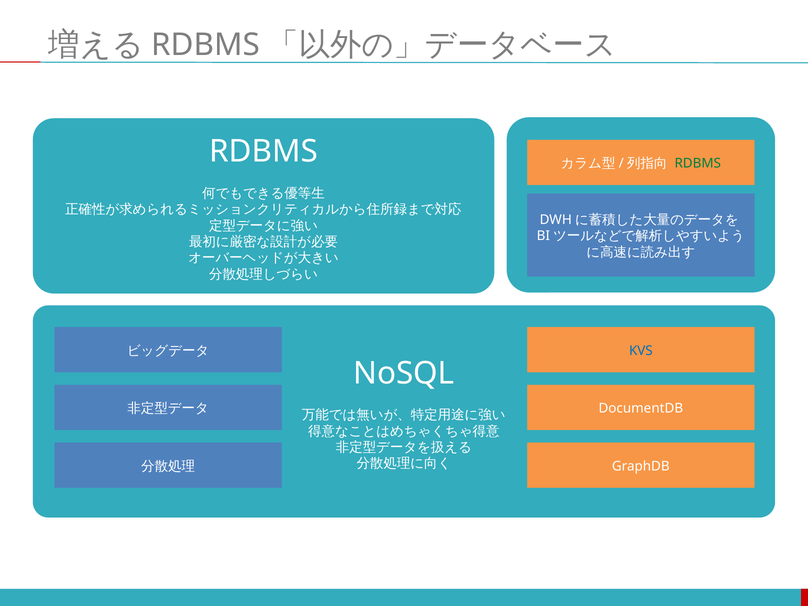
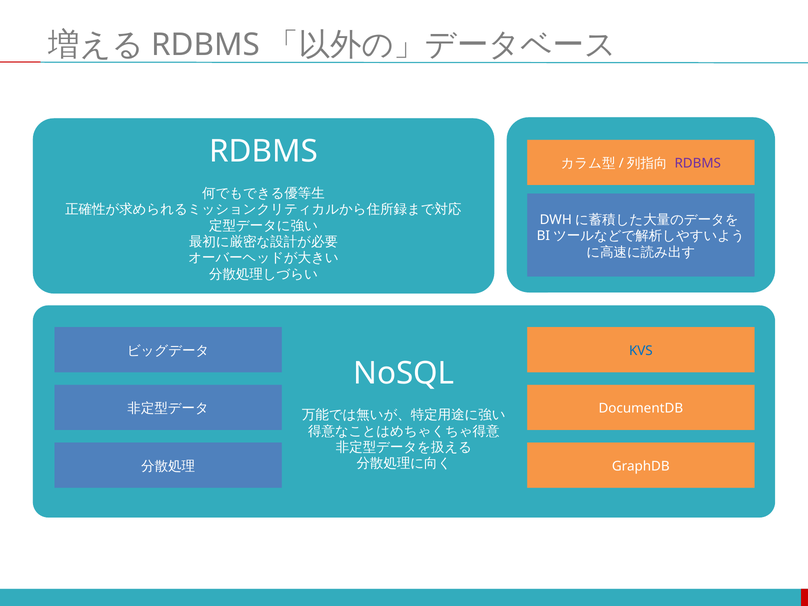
RDBMS colour: green -> purple (698, 163)
